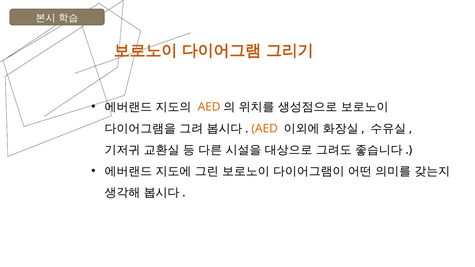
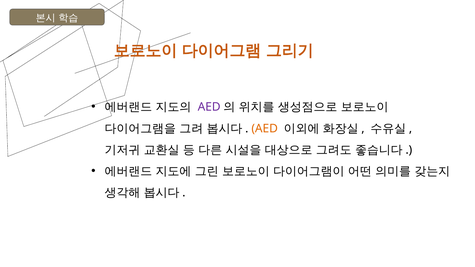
AED colour: orange -> purple (209, 107)
